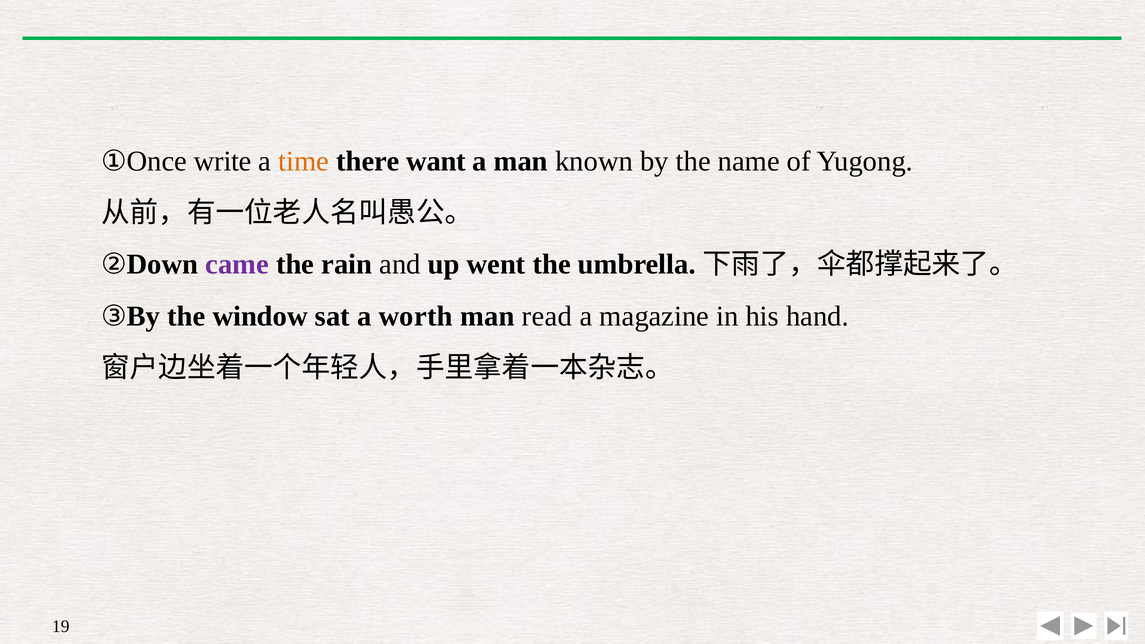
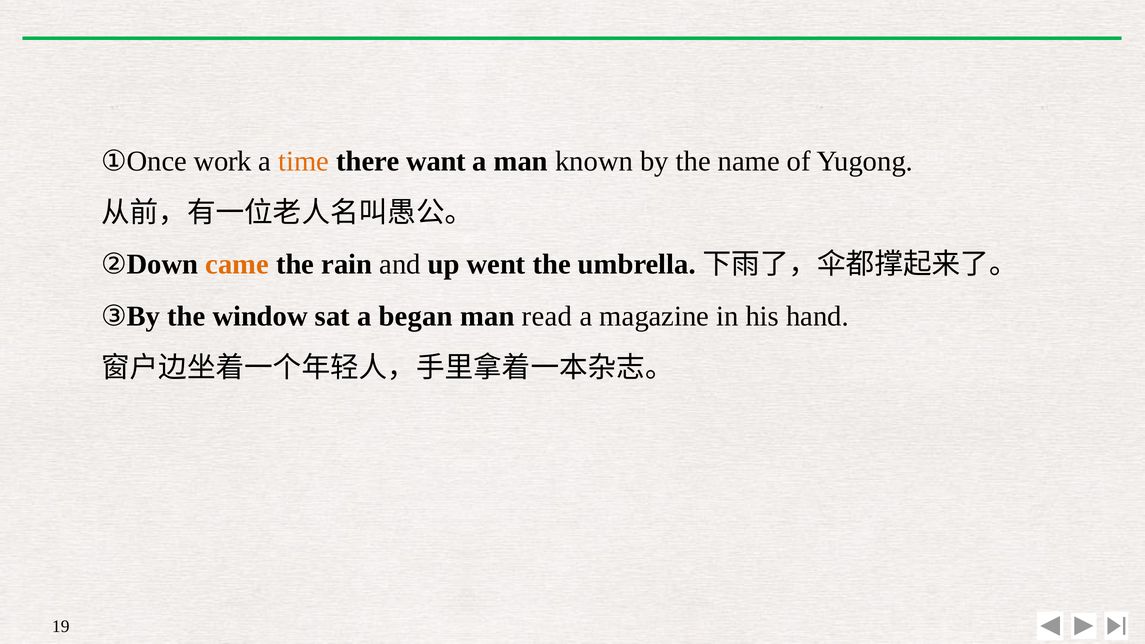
write: write -> work (223, 162)
came colour: purple -> orange (237, 265)
worth: worth -> began (416, 316)
